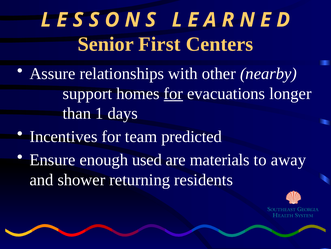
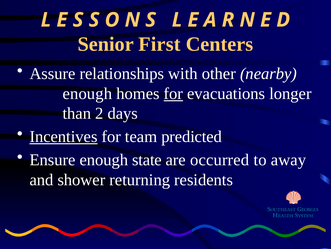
support: support -> enough (87, 93)
1: 1 -> 2 (99, 113)
Incentives underline: none -> present (63, 136)
used: used -> state (147, 159)
materials: materials -> occurred (220, 159)
